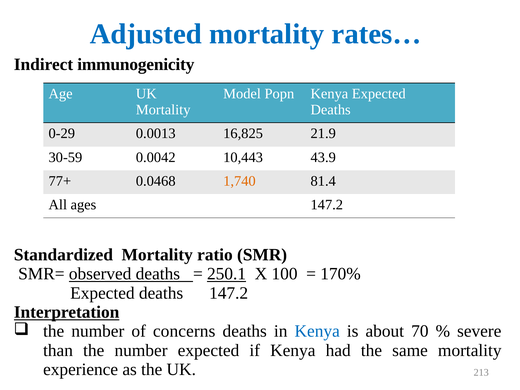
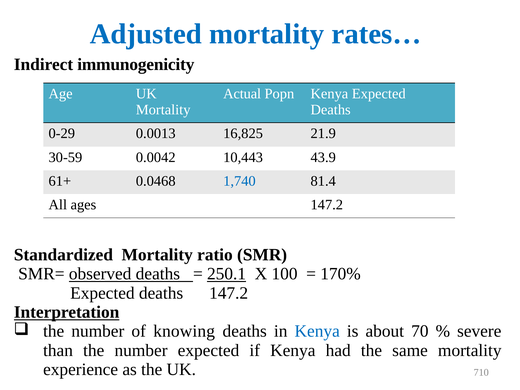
Model: Model -> Actual (242, 94)
77+: 77+ -> 61+ (60, 181)
1,740 colour: orange -> blue (239, 181)
concerns: concerns -> knowing (184, 331)
213: 213 -> 710 (481, 373)
